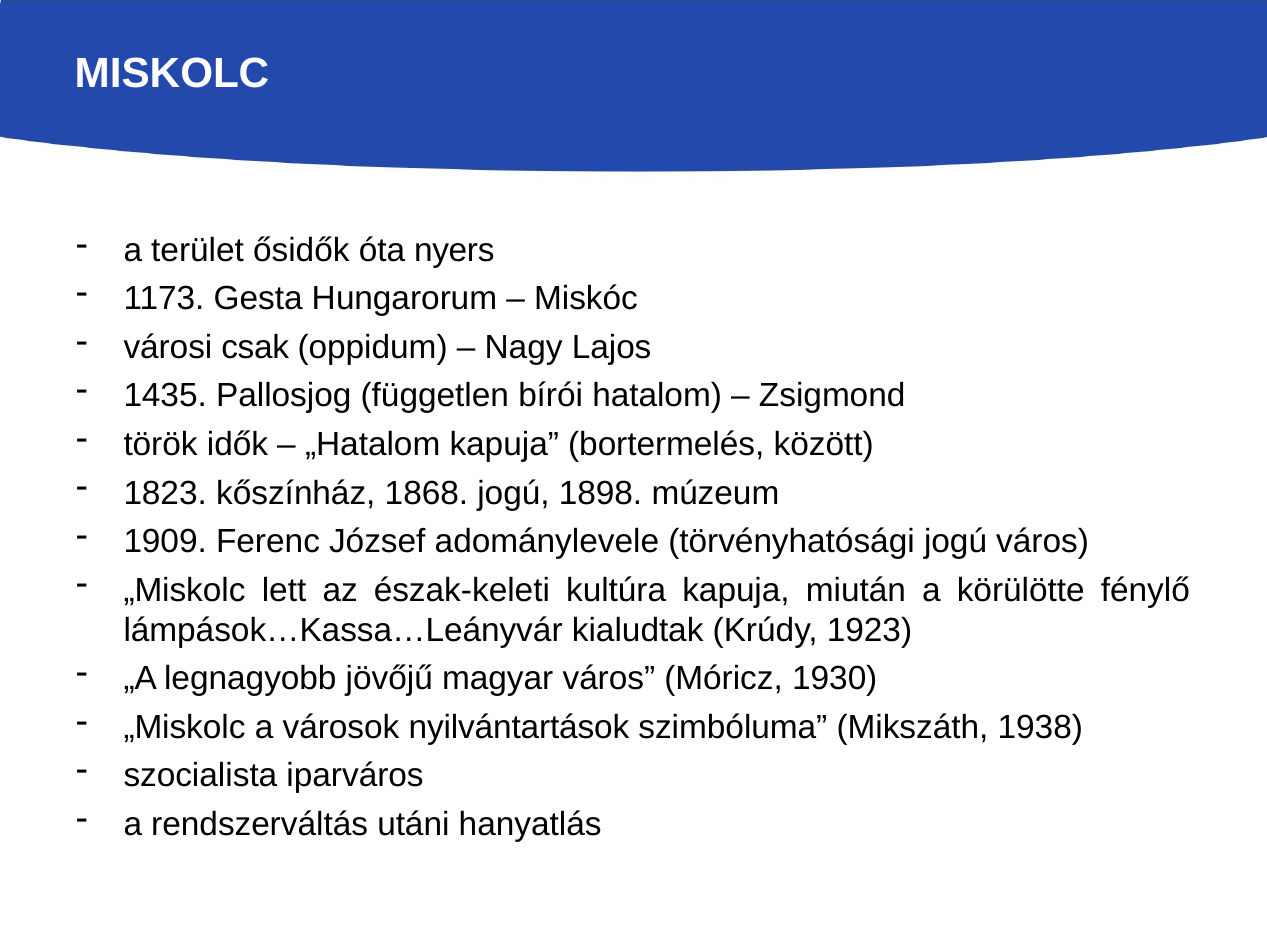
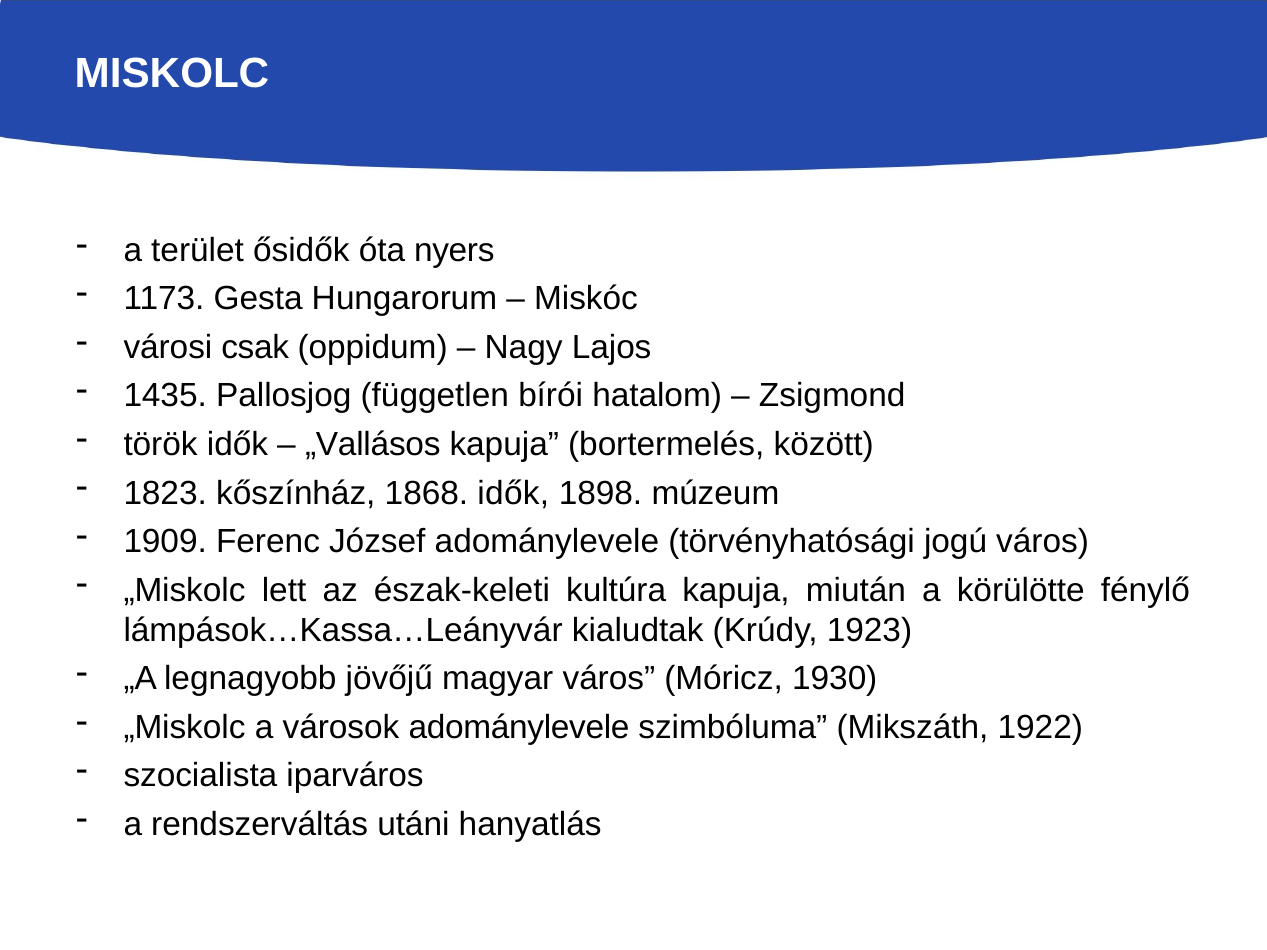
„Hatalom: „Hatalom -> „Vallásos (373, 445)
1868 jogú: jogú -> idők (513, 493)
városok nyilvántartások: nyilvántartások -> adománylevele (519, 727)
1938: 1938 -> 1922 (1040, 727)
